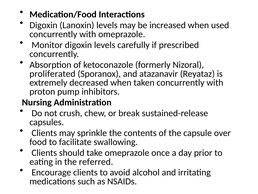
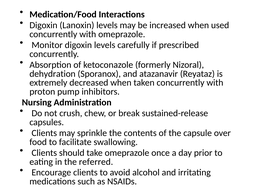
proliferated: proliferated -> dehydration (52, 74)
